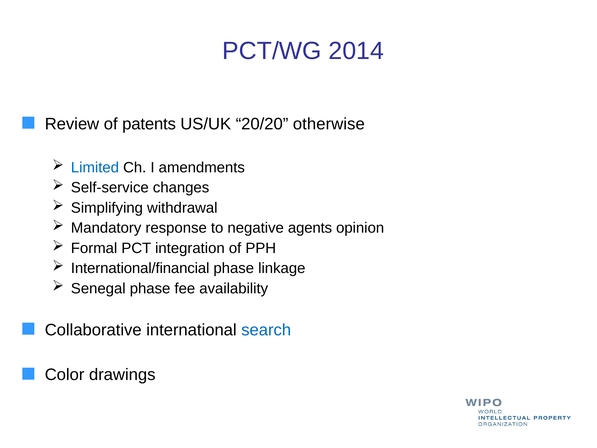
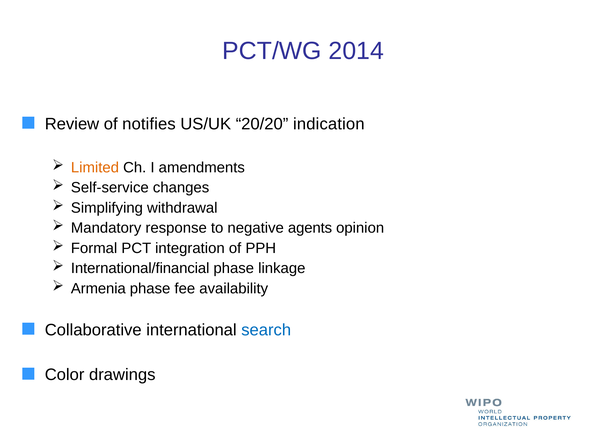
patents: patents -> notifies (149, 124)
otherwise: otherwise -> indication (329, 124)
Limited colour: blue -> orange (95, 167)
Senegal: Senegal -> Armenia (98, 288)
